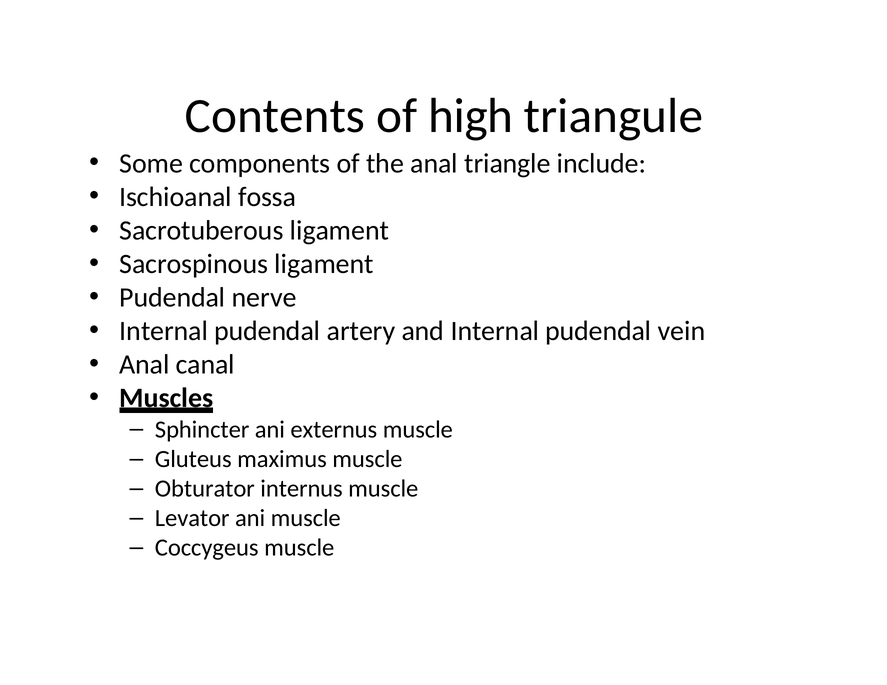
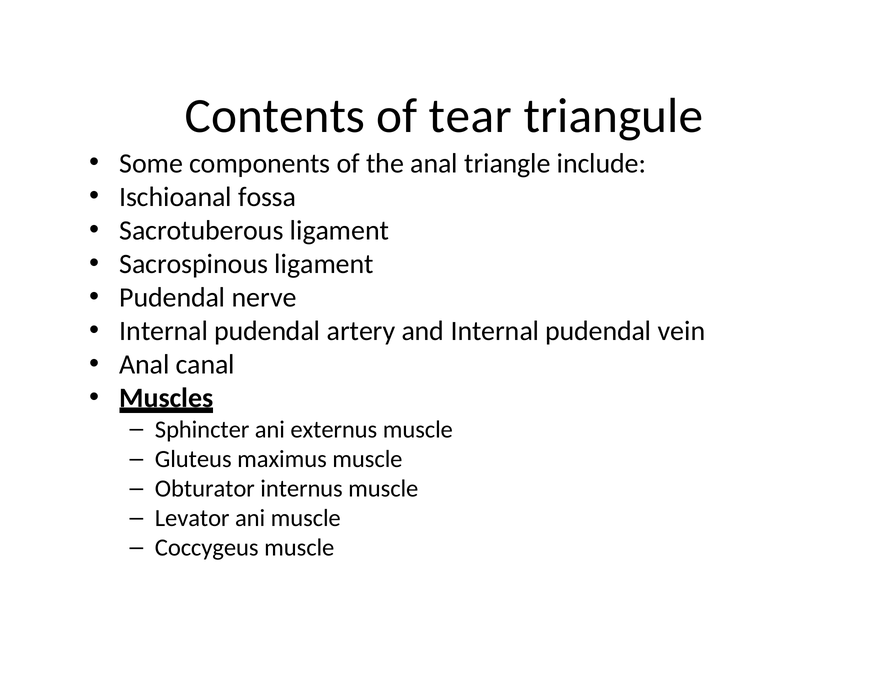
high: high -> tear (470, 116)
